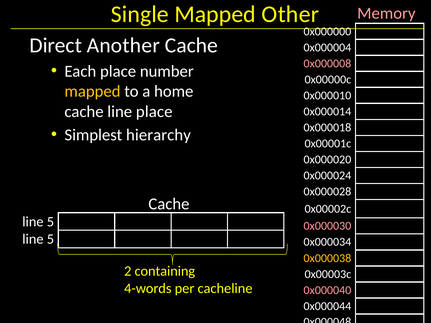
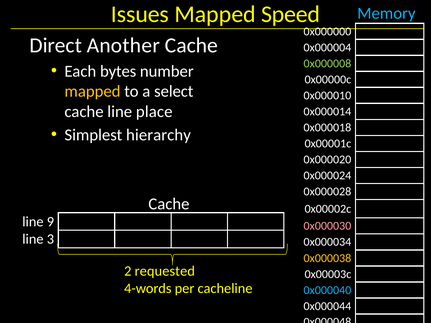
Single: Single -> Issues (140, 14)
Other: Other -> Speed (291, 14)
Memory colour: pink -> light blue (386, 13)
0x000008 colour: pink -> light green (327, 64)
Each place: place -> bytes (118, 71)
home: home -> select (174, 91)
5: 5 -> 9 (50, 222)
5: 5 -> 3 (50, 239)
containing: containing -> requested (165, 271)
0x000040 colour: pink -> light blue (327, 290)
